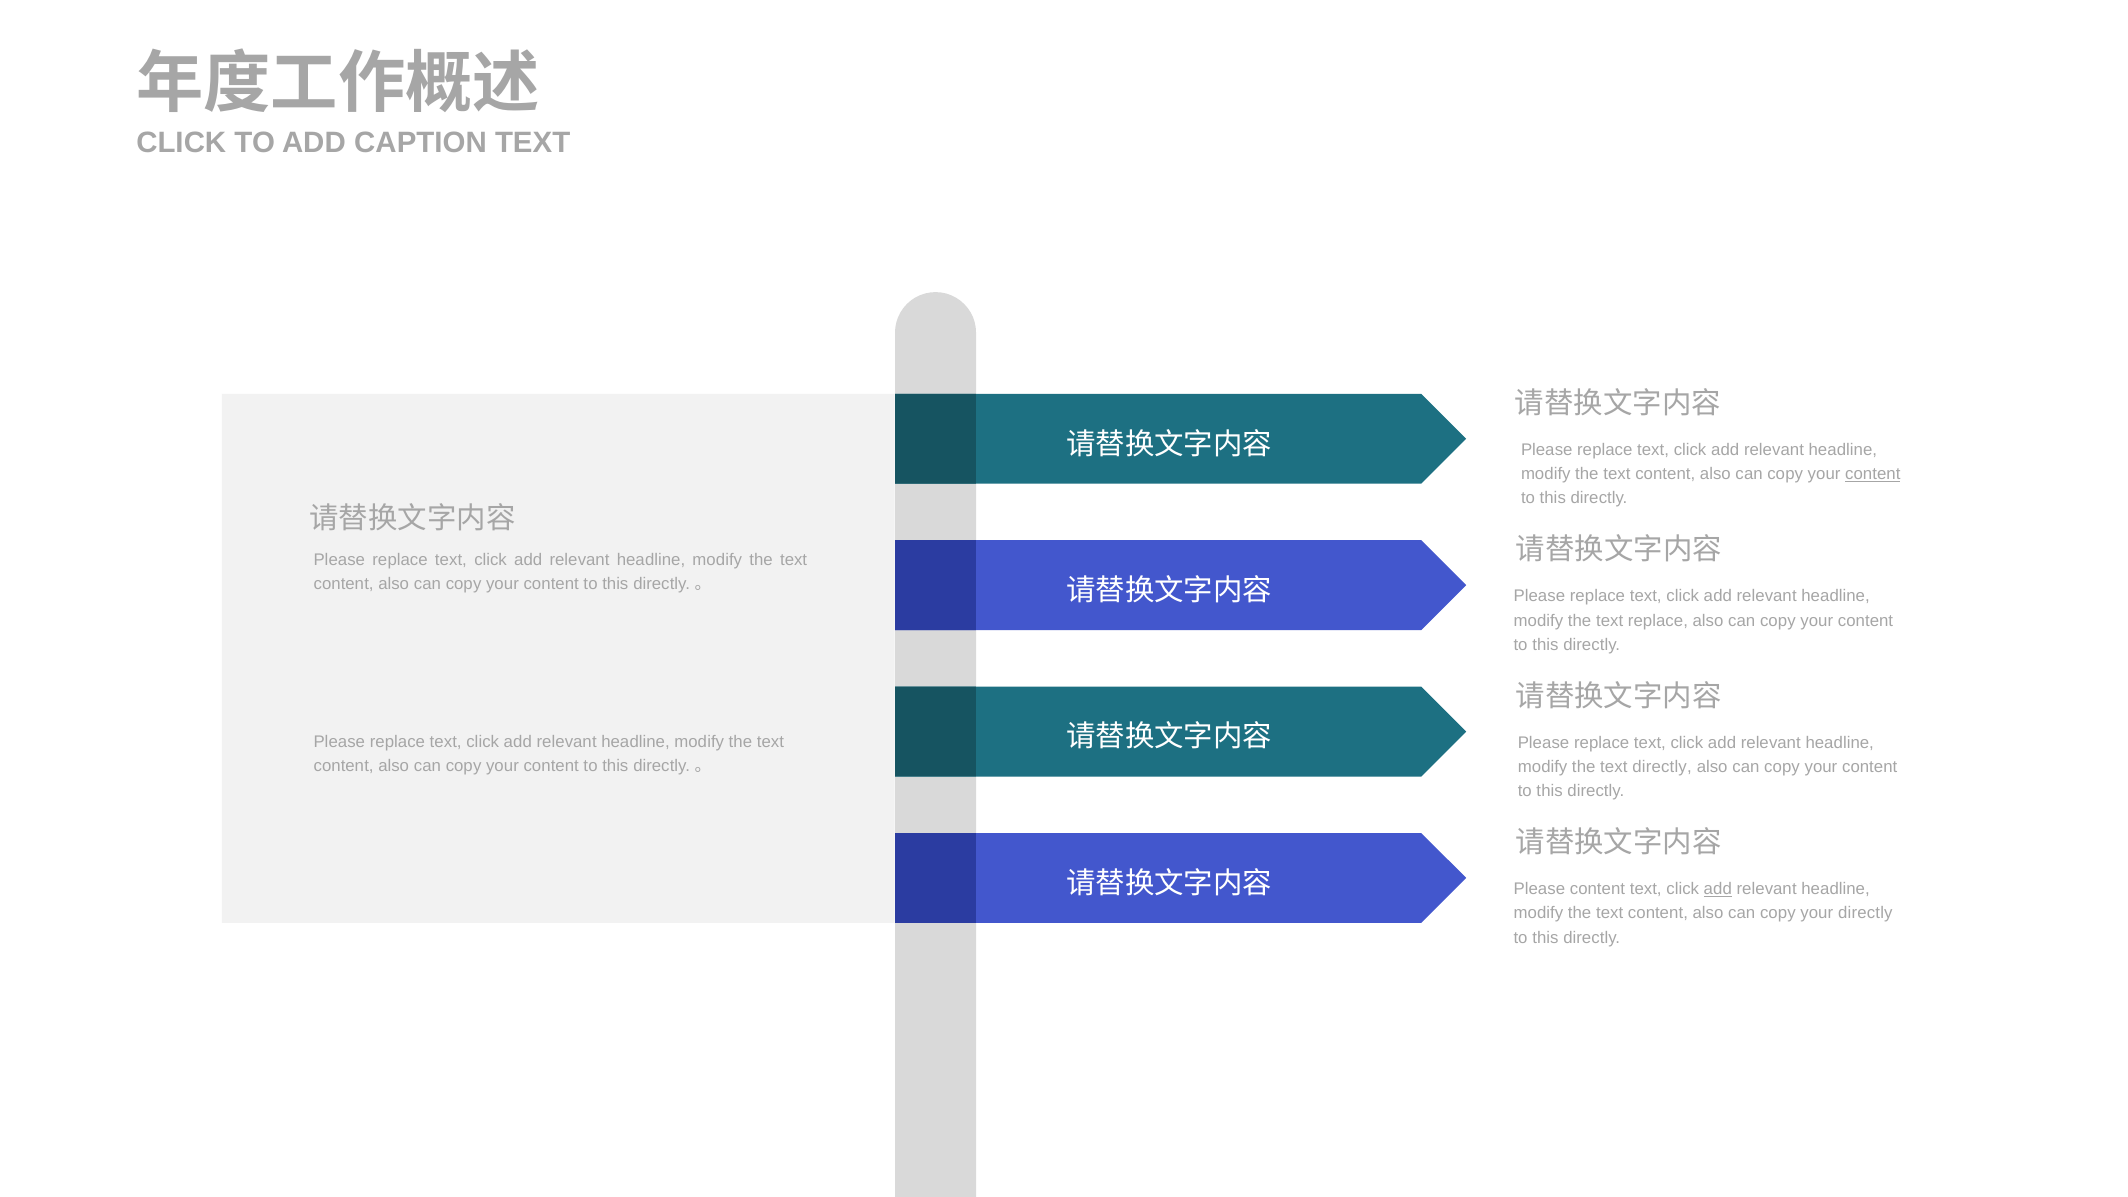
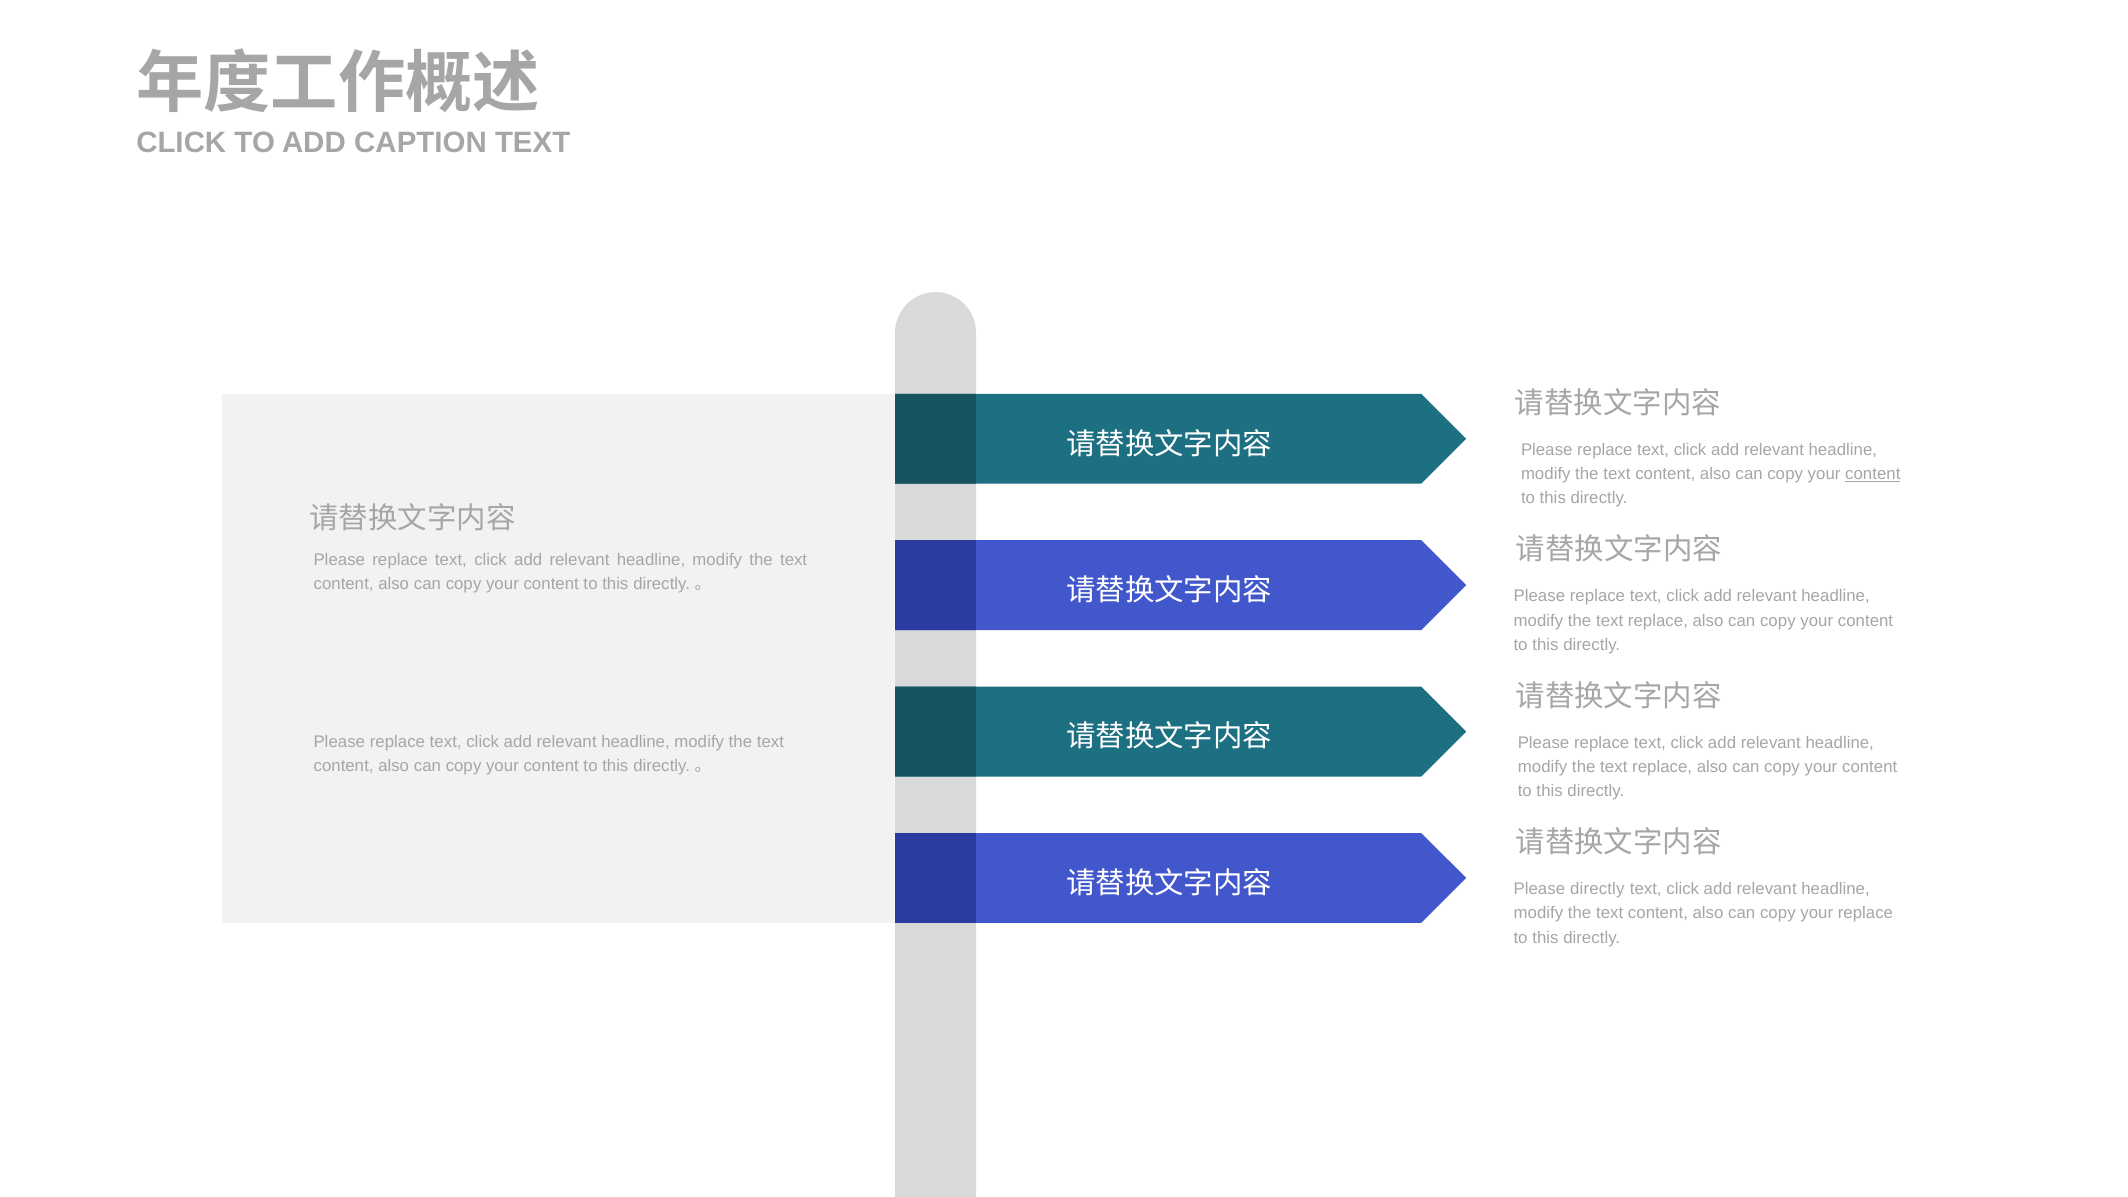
directly: directly -> replace (1662, 767)
Please content: content -> directly (1597, 889)
add underline: present -> none (1718, 889)
your directly: directly -> replace (1865, 913)
